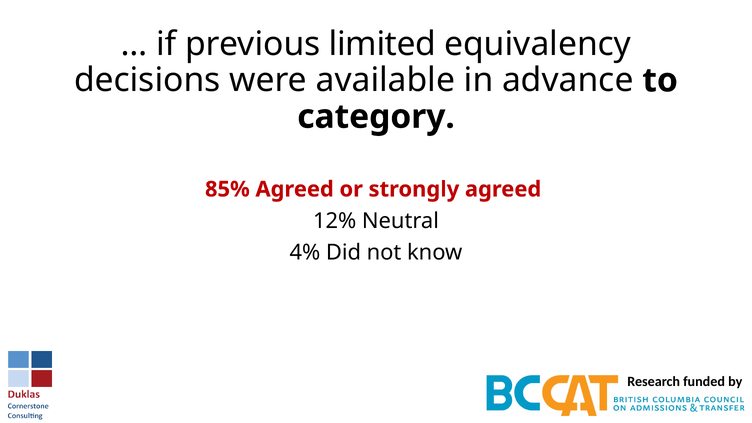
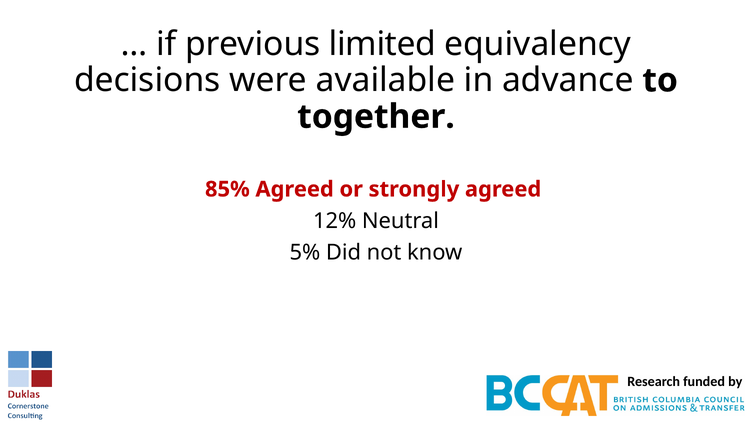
category: category -> together (376, 117)
4%: 4% -> 5% (305, 252)
